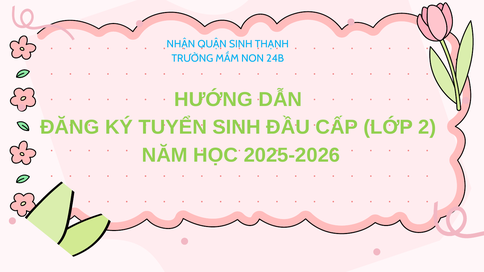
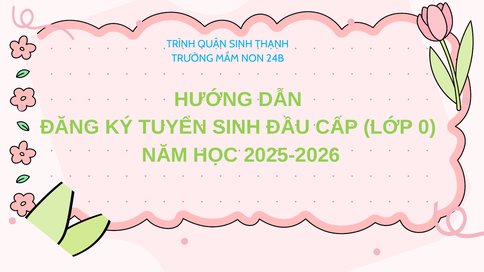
NHẬN: NHẬN -> TRÌNH (181, 44)
2: 2 -> 0 (427, 127)
